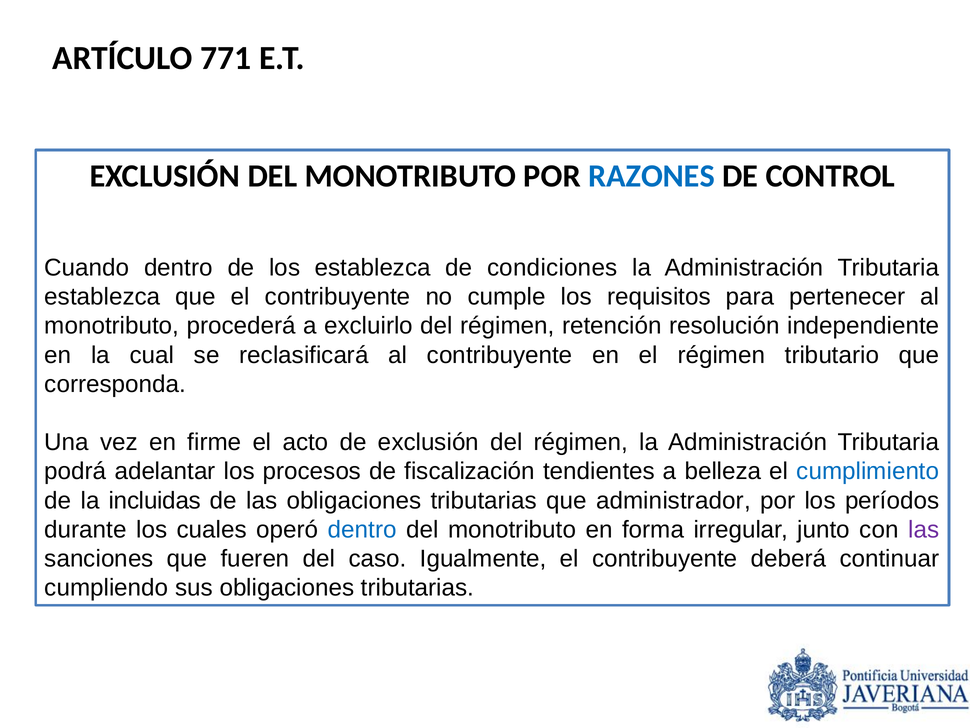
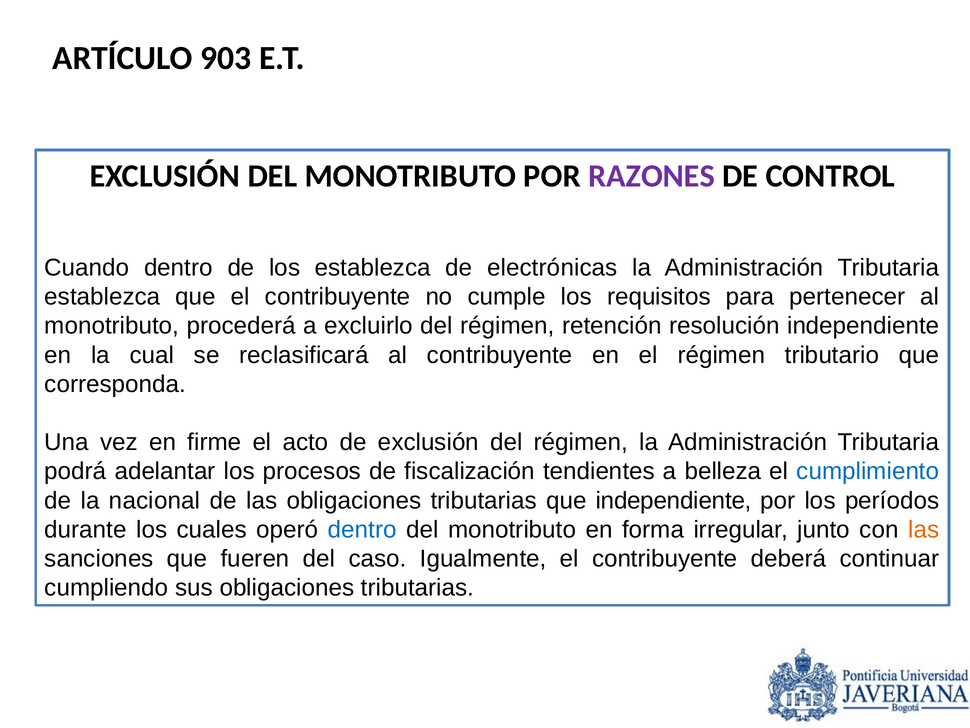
771: 771 -> 903 (226, 58)
RAZONES colour: blue -> purple (652, 176)
condiciones: condiciones -> electrónicas (552, 267)
incluidas: incluidas -> nacional (155, 500)
que administrador: administrador -> independiente (674, 500)
las colour: purple -> orange (924, 529)
